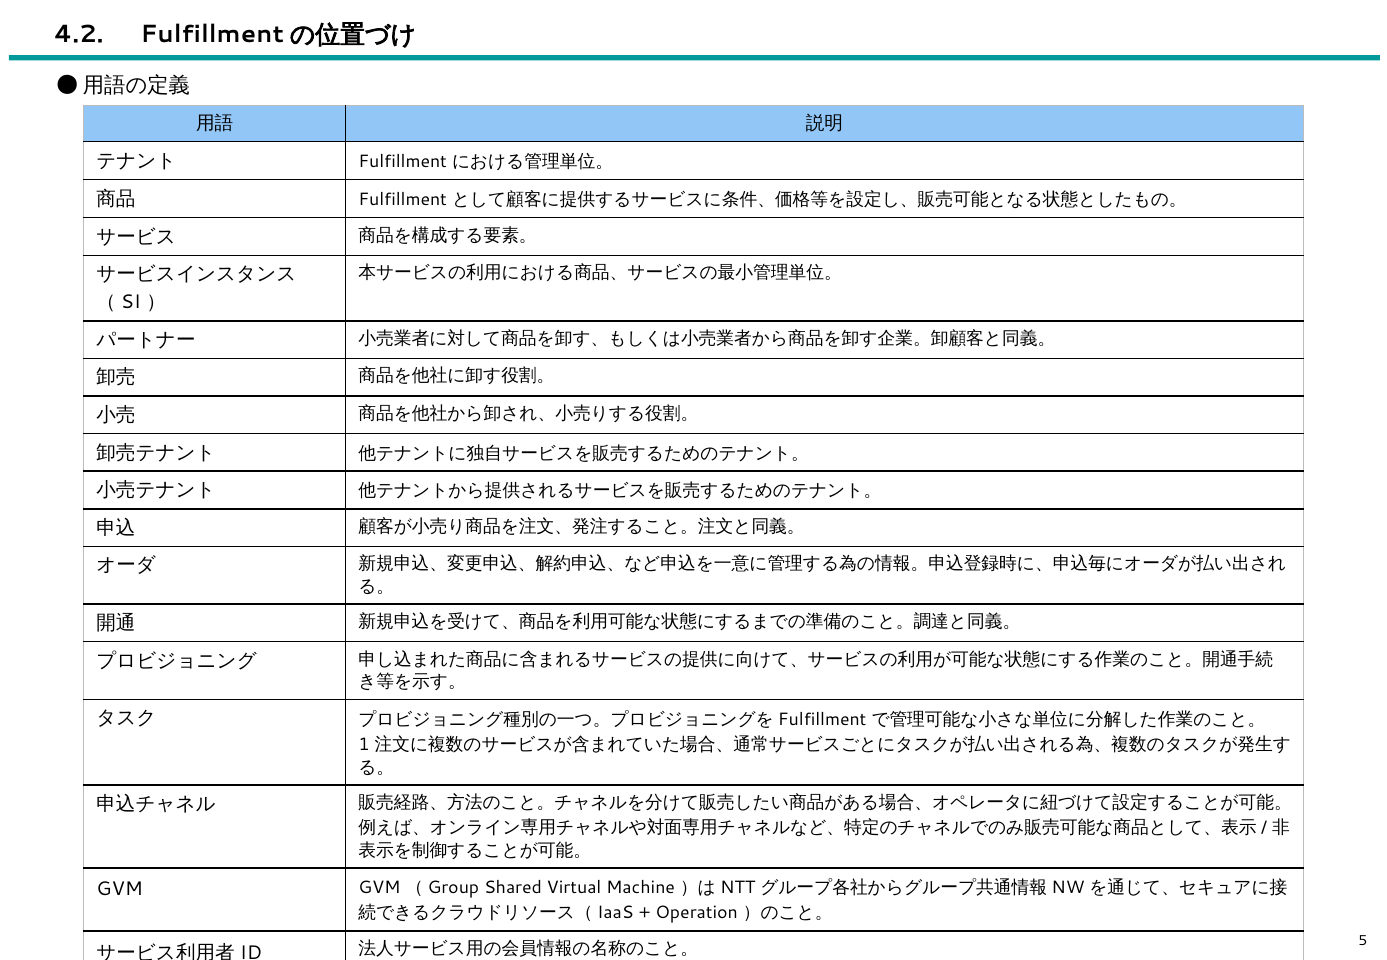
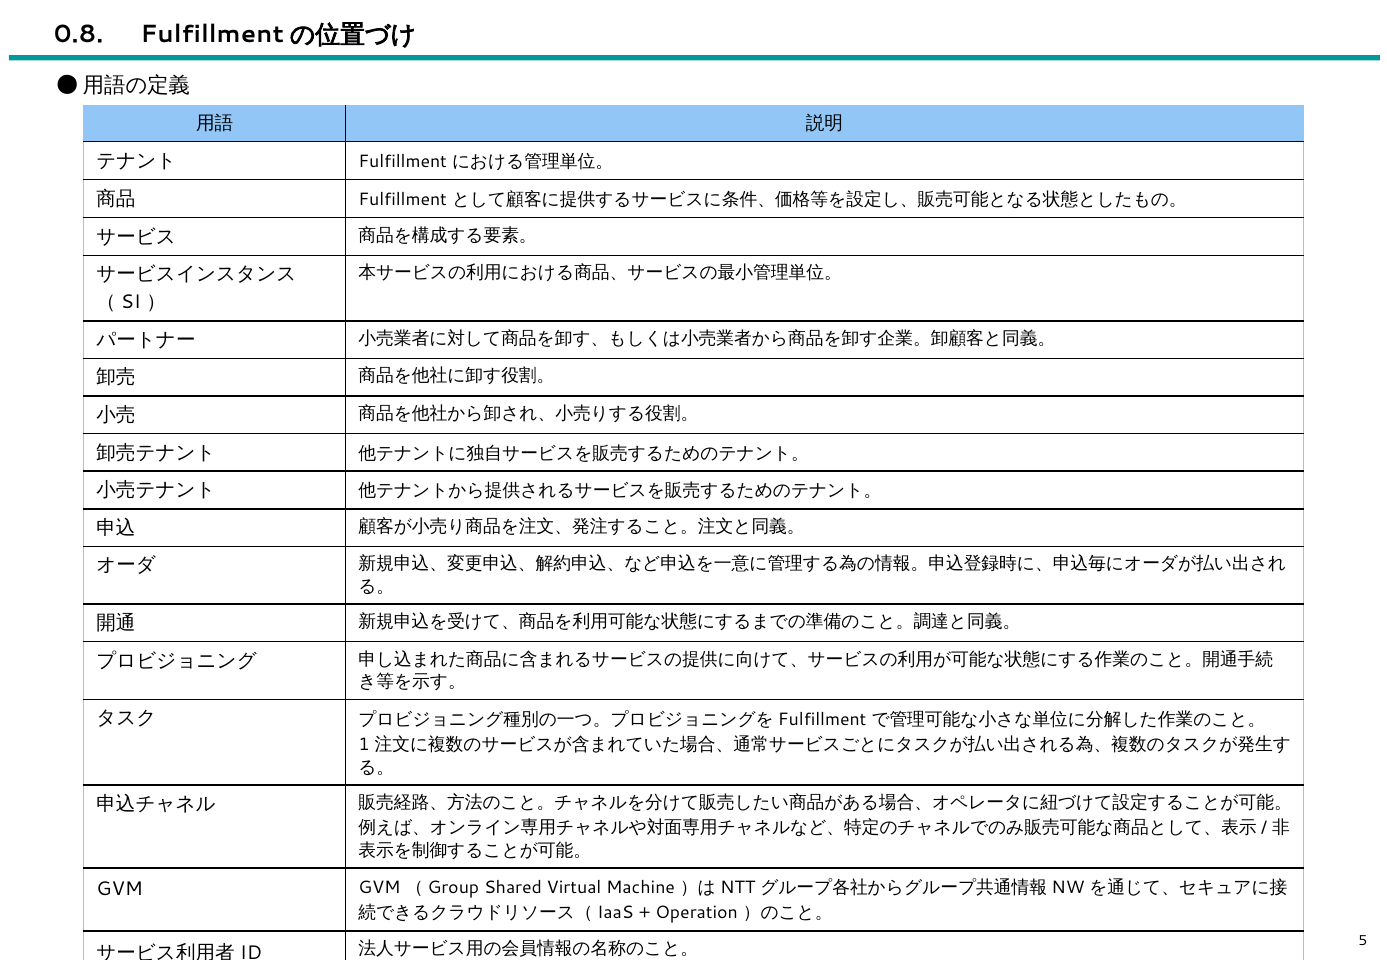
4.2: 4.2 -> 0.8 (79, 35)
